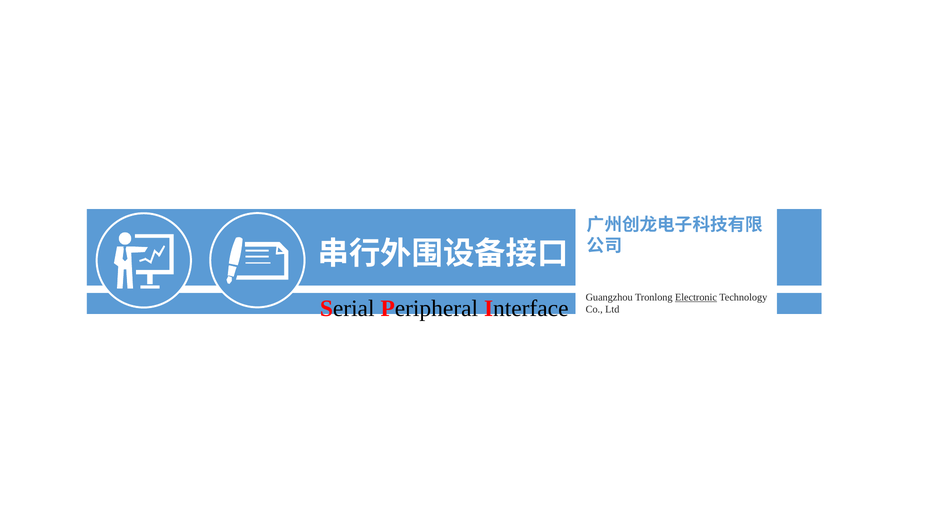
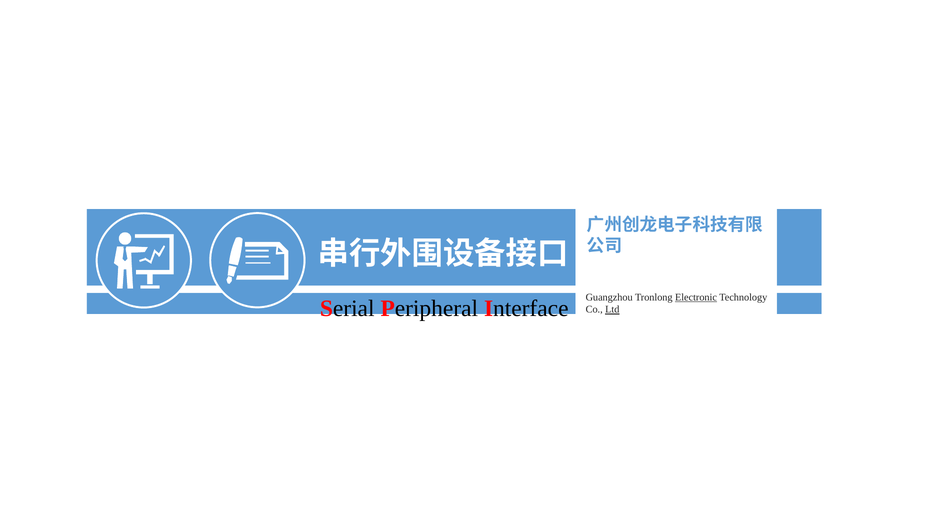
Ltd underline: none -> present (612, 310)
